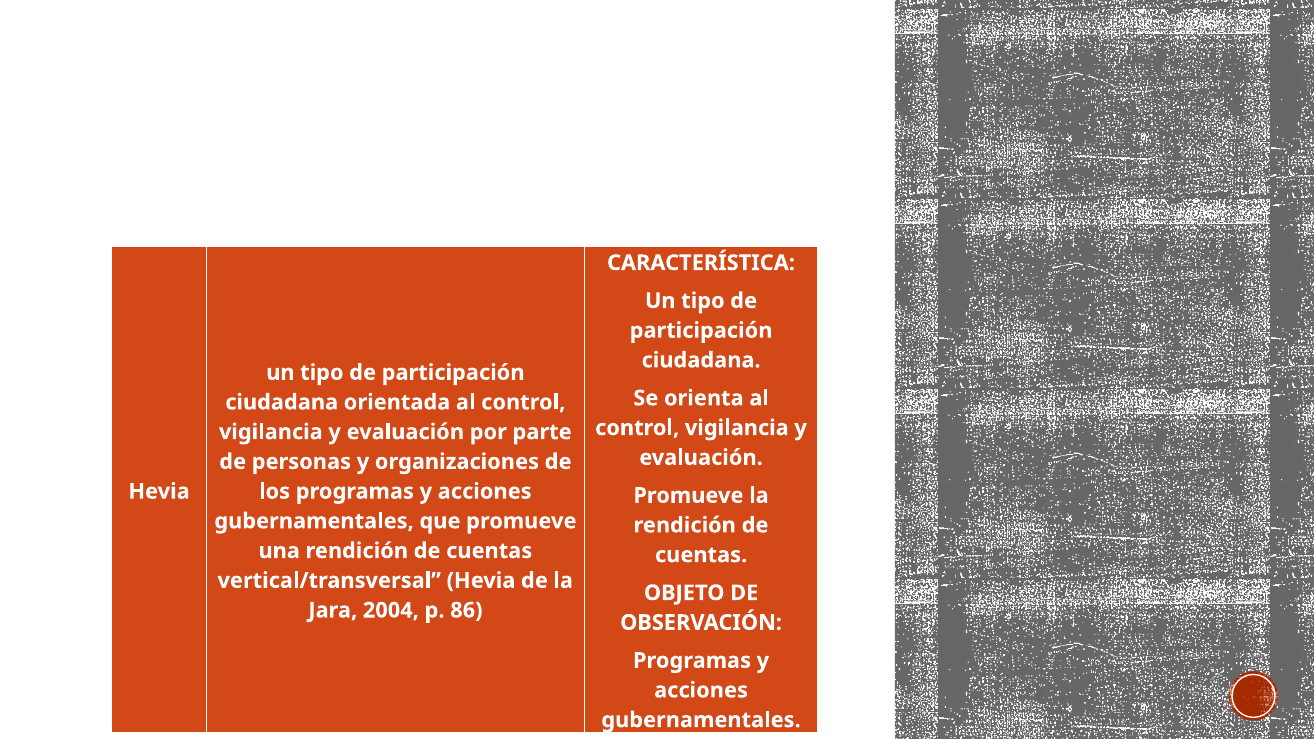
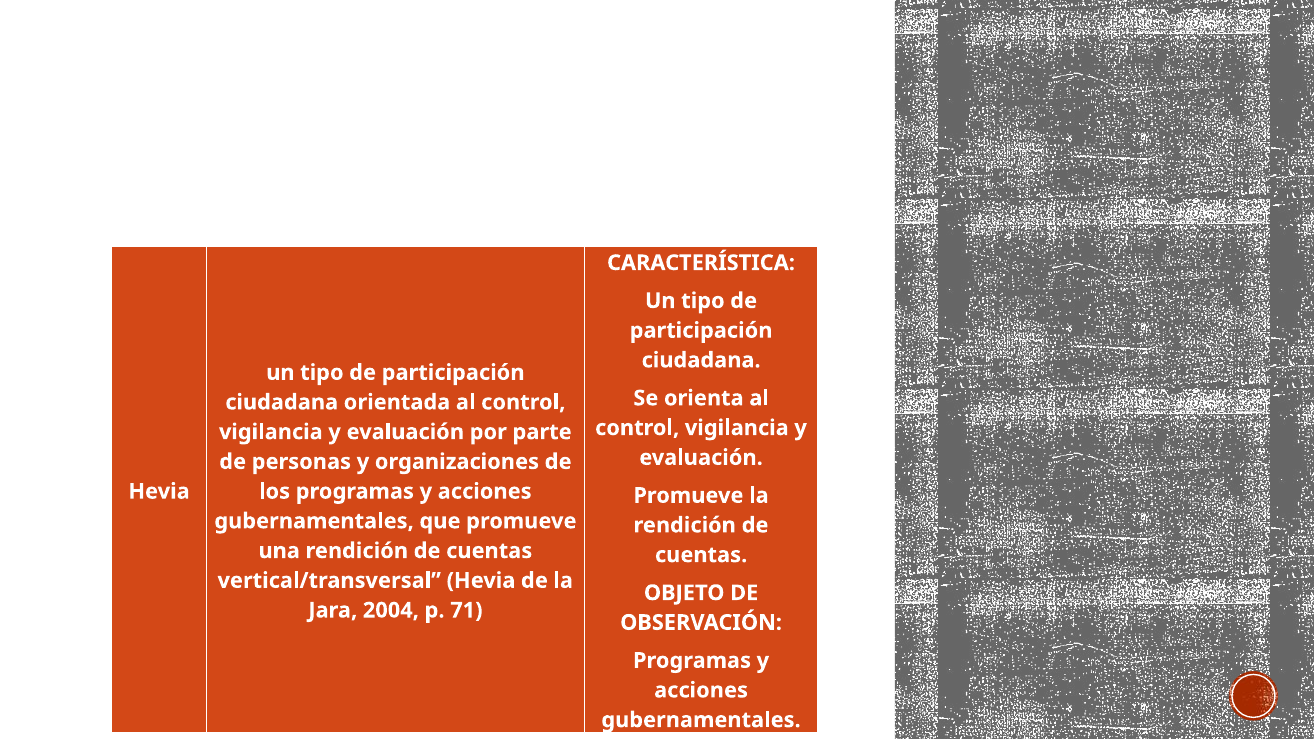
86: 86 -> 71 (466, 610)
